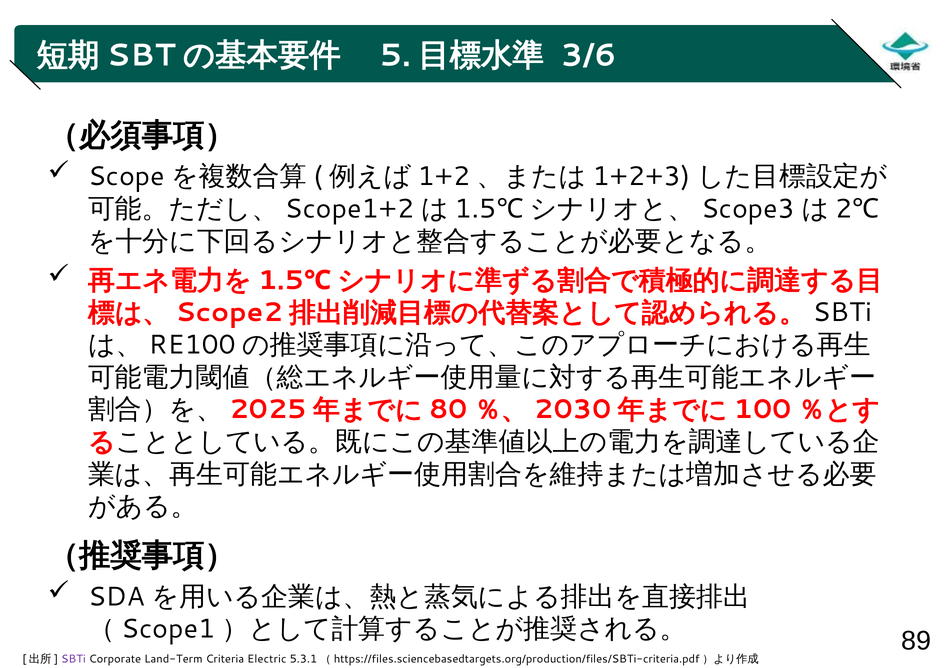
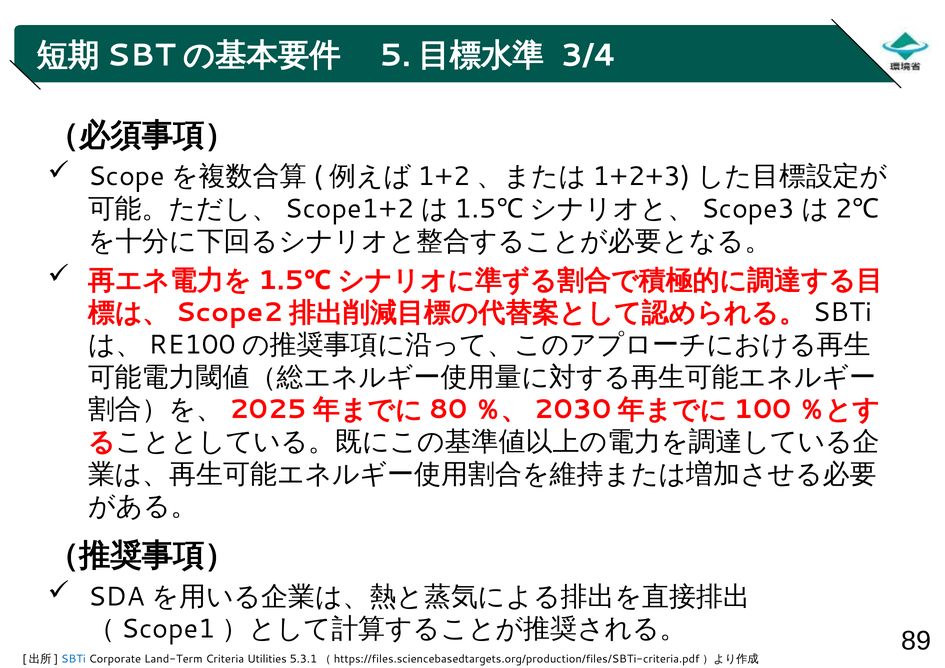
3/6: 3/6 -> 3/4 (589, 55)
SBTi colour: purple -> blue (73, 659)
Electric: Electric -> Utilities (267, 659)
